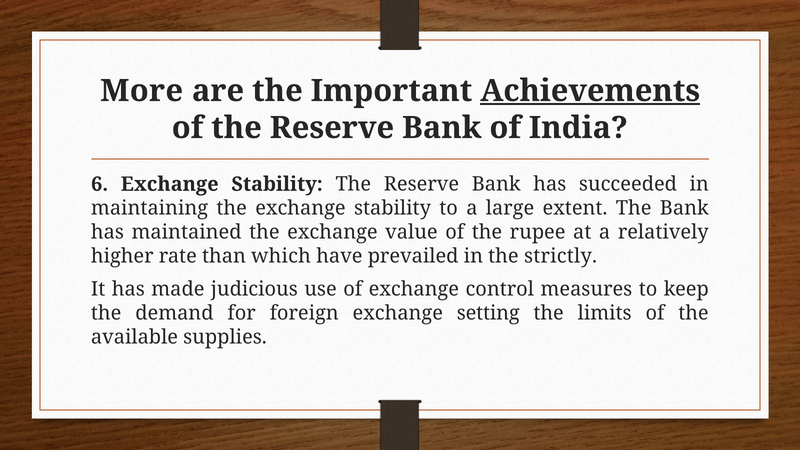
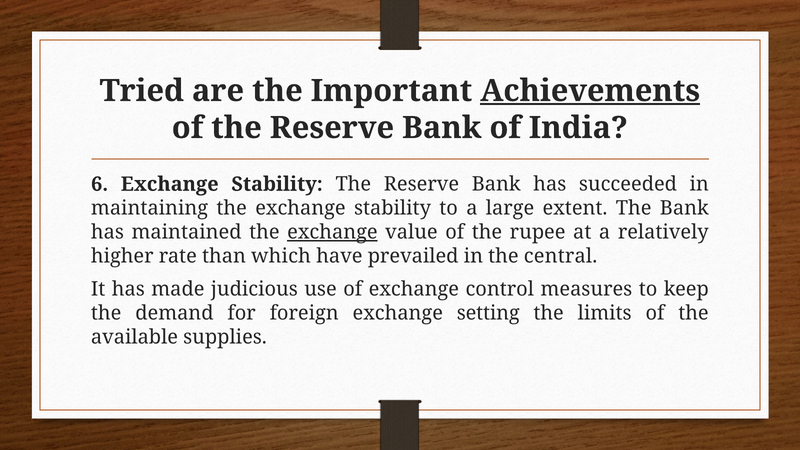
More: More -> Tried (142, 91)
exchange underline: none -> present (332, 232)
strictly: strictly -> central (561, 256)
